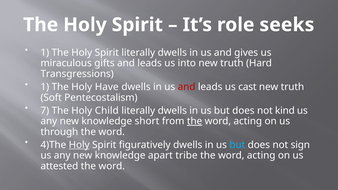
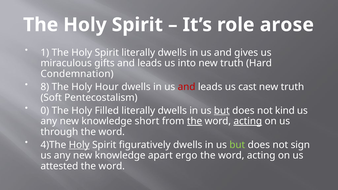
seeks: seeks -> arose (287, 25)
Transgressions: Transgressions -> Condemnation (77, 74)
1: 1 -> 8 (45, 87)
Have: Have -> Hour (107, 87)
7: 7 -> 0 (45, 111)
Child: Child -> Filled (107, 111)
but underline: none -> present (222, 111)
acting underline: none -> present (248, 121)
but colour: light blue -> light green (237, 145)
tribe: tribe -> ergo (186, 156)
